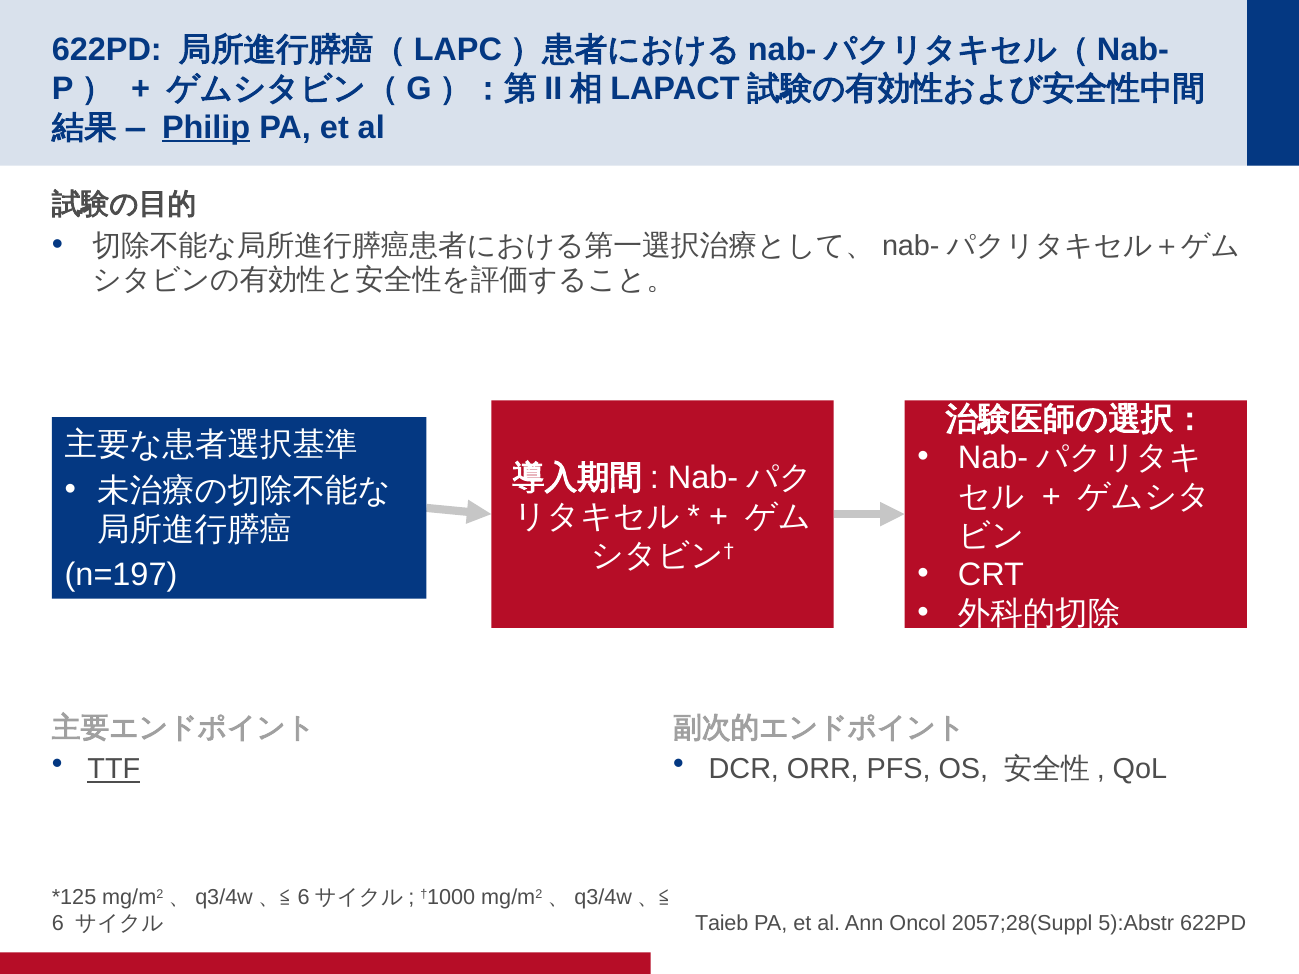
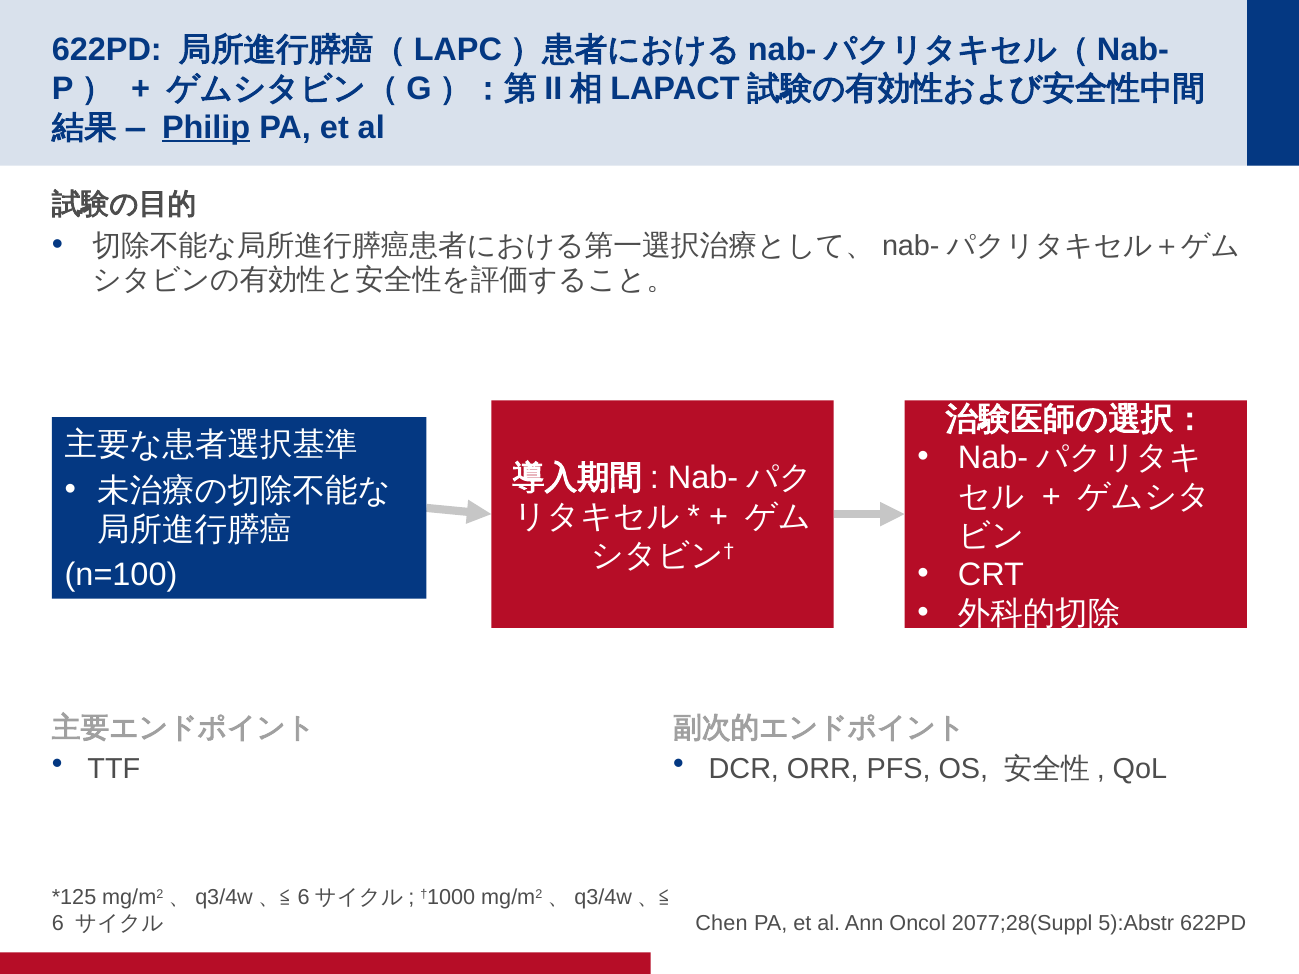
n=197: n=197 -> n=100 (121, 575)
TTF underline: present -> none (114, 770)
Taieb: Taieb -> Chen (722, 924)
2057;28(Suppl: 2057;28(Suppl -> 2077;28(Suppl (1022, 924)
